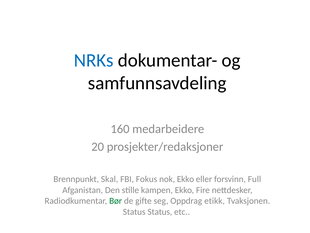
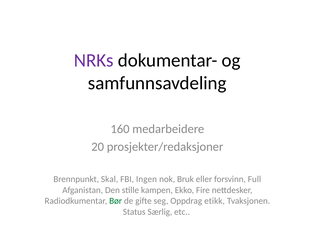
NRKs colour: blue -> purple (94, 60)
Fokus: Fokus -> Ingen (146, 179)
nok Ekko: Ekko -> Bruk (185, 179)
Status Status: Status -> Særlig (160, 211)
